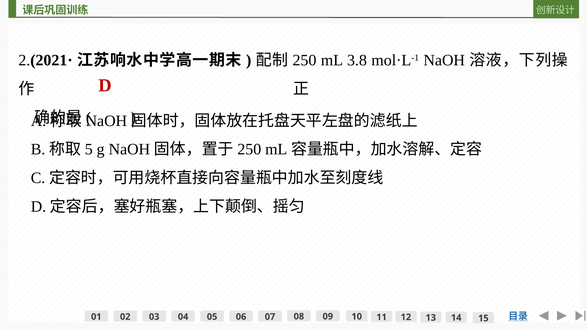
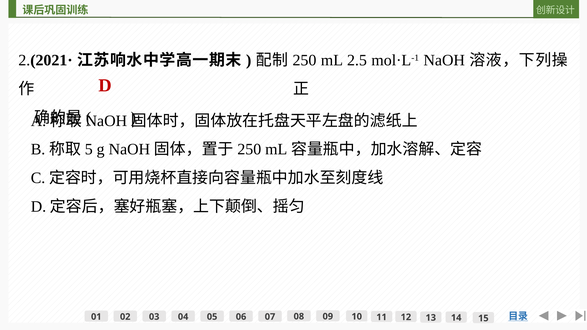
3.8: 3.8 -> 2.5 (357, 60)
